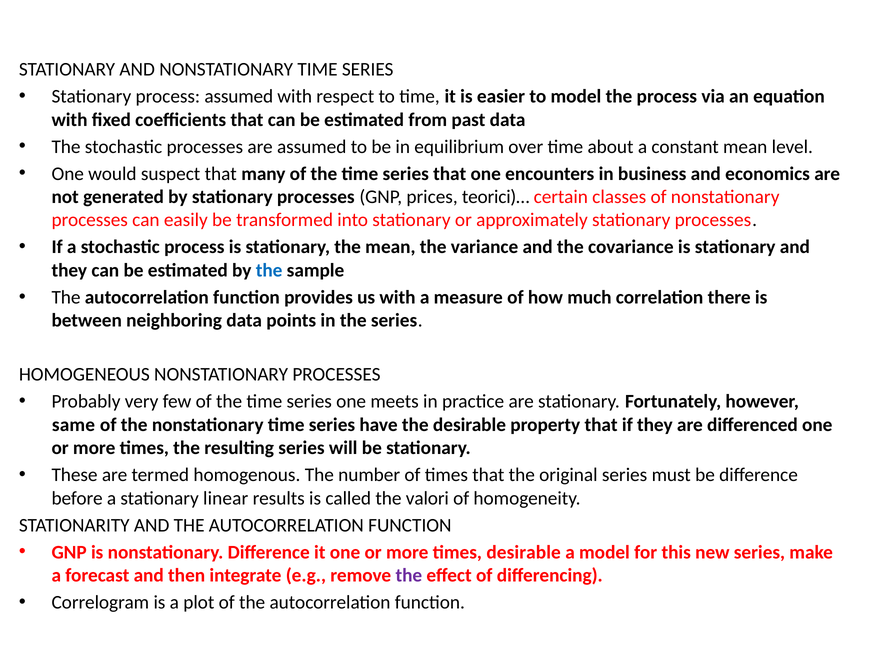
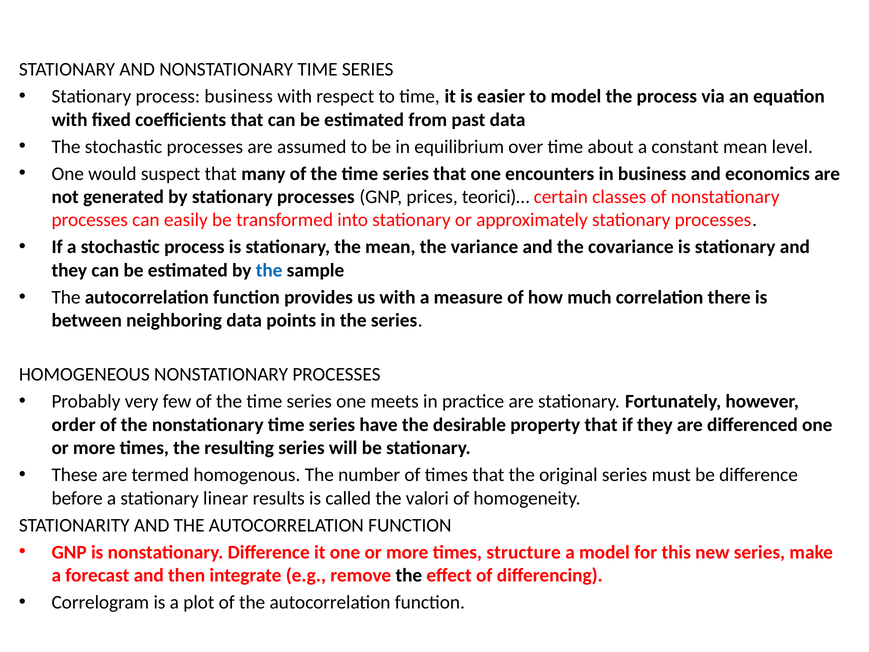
process assumed: assumed -> business (239, 96)
same: same -> order (74, 425)
times desirable: desirable -> structure (524, 552)
the colour: purple -> black (409, 575)
